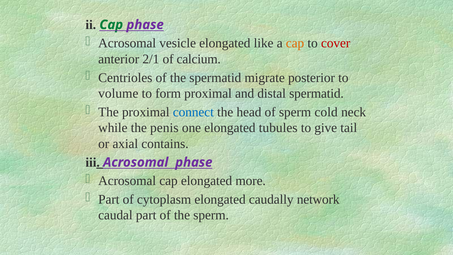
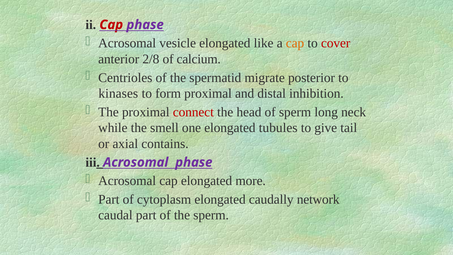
Cap colour: green -> red (111, 25)
2/1: 2/1 -> 2/8 (151, 59)
volume: volume -> kinases (118, 93)
distal spermatid: spermatid -> inhibition (316, 93)
connect colour: blue -> red (193, 112)
cold: cold -> long (326, 112)
penis: penis -> smell (164, 128)
